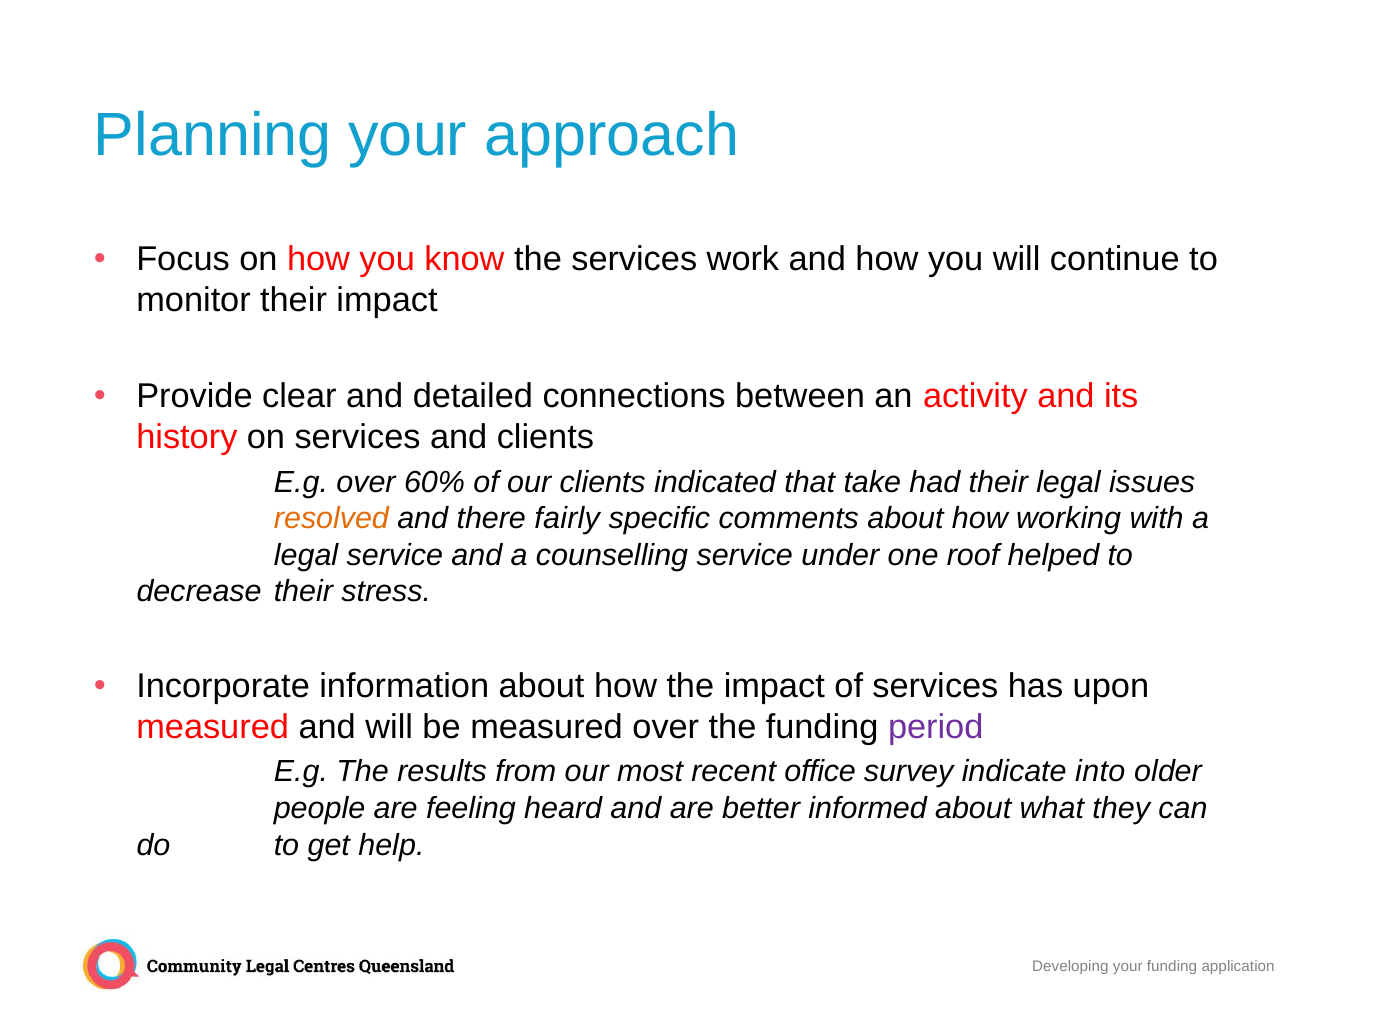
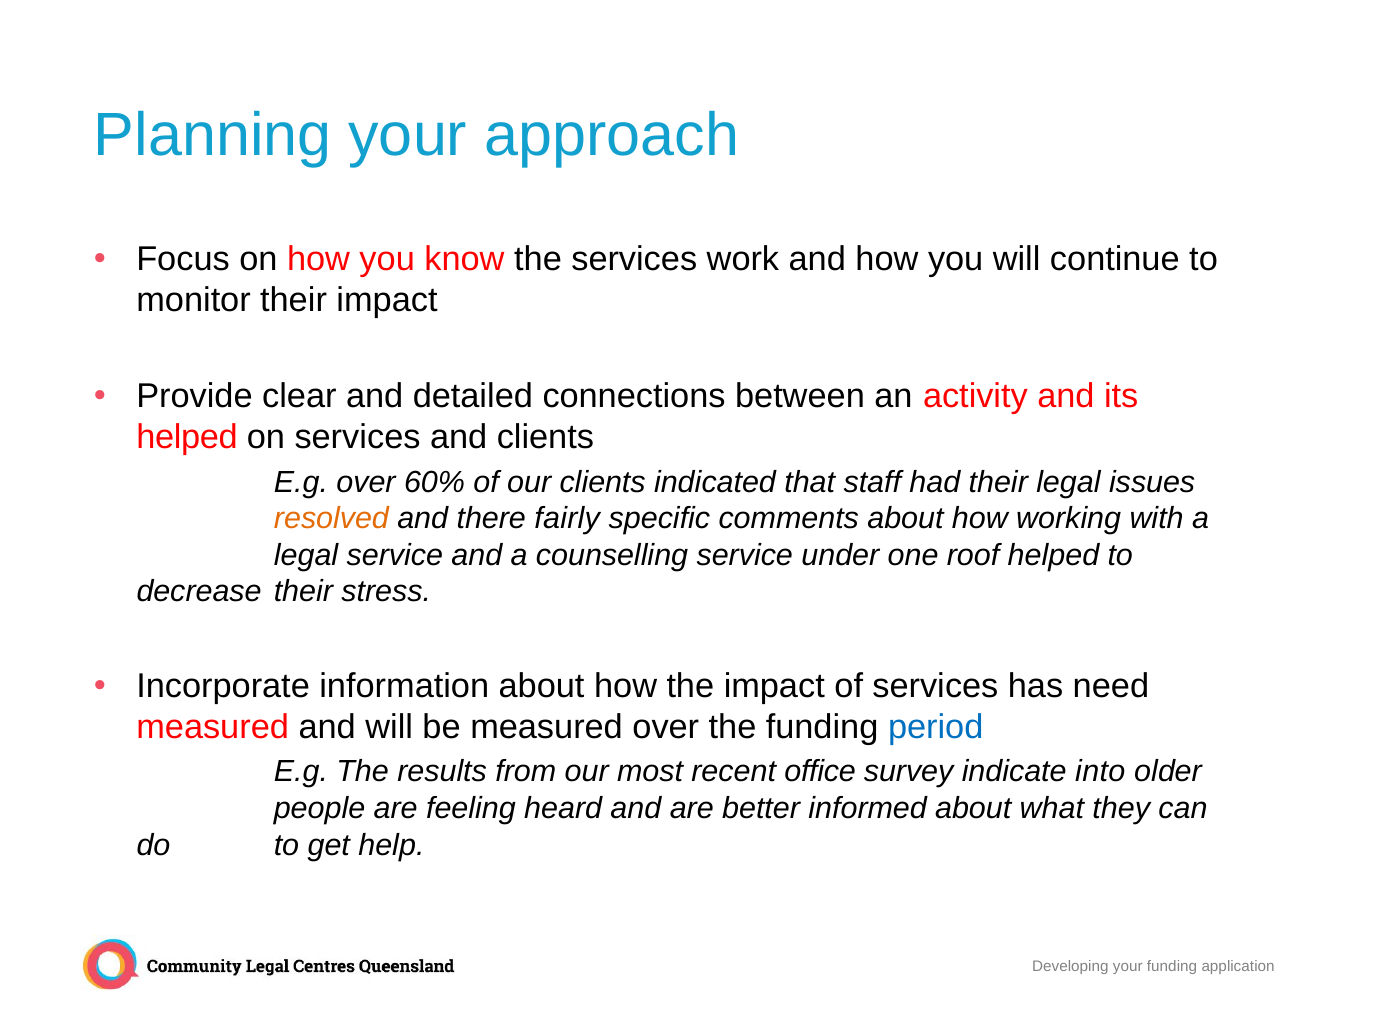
history: history -> helped (187, 437)
take: take -> staff (872, 482)
upon: upon -> need (1111, 686)
period colour: purple -> blue (936, 727)
